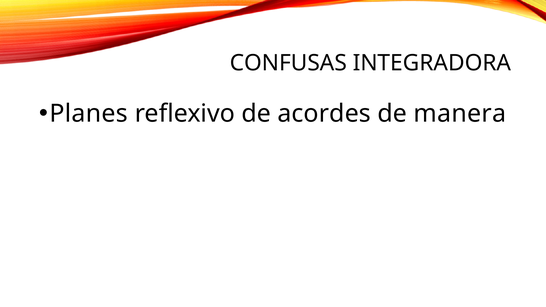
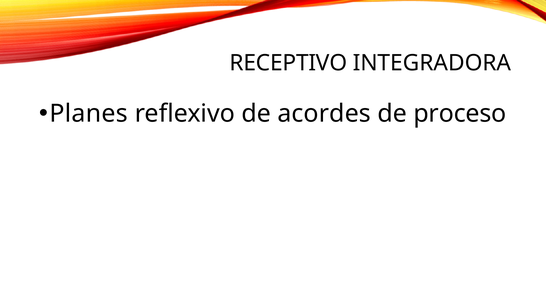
CONFUSAS: CONFUSAS -> RECEPTIVO (288, 63)
manera: manera -> proceso (460, 114)
